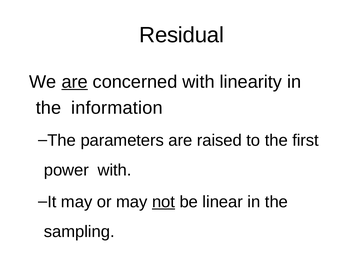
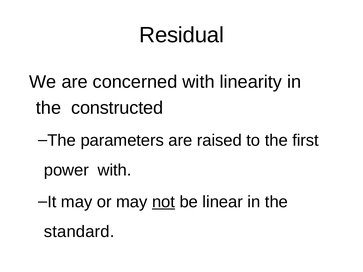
are underline: present -> none (75, 82)
information: information -> constructed (117, 108)
sampling: sampling -> standard (79, 232)
